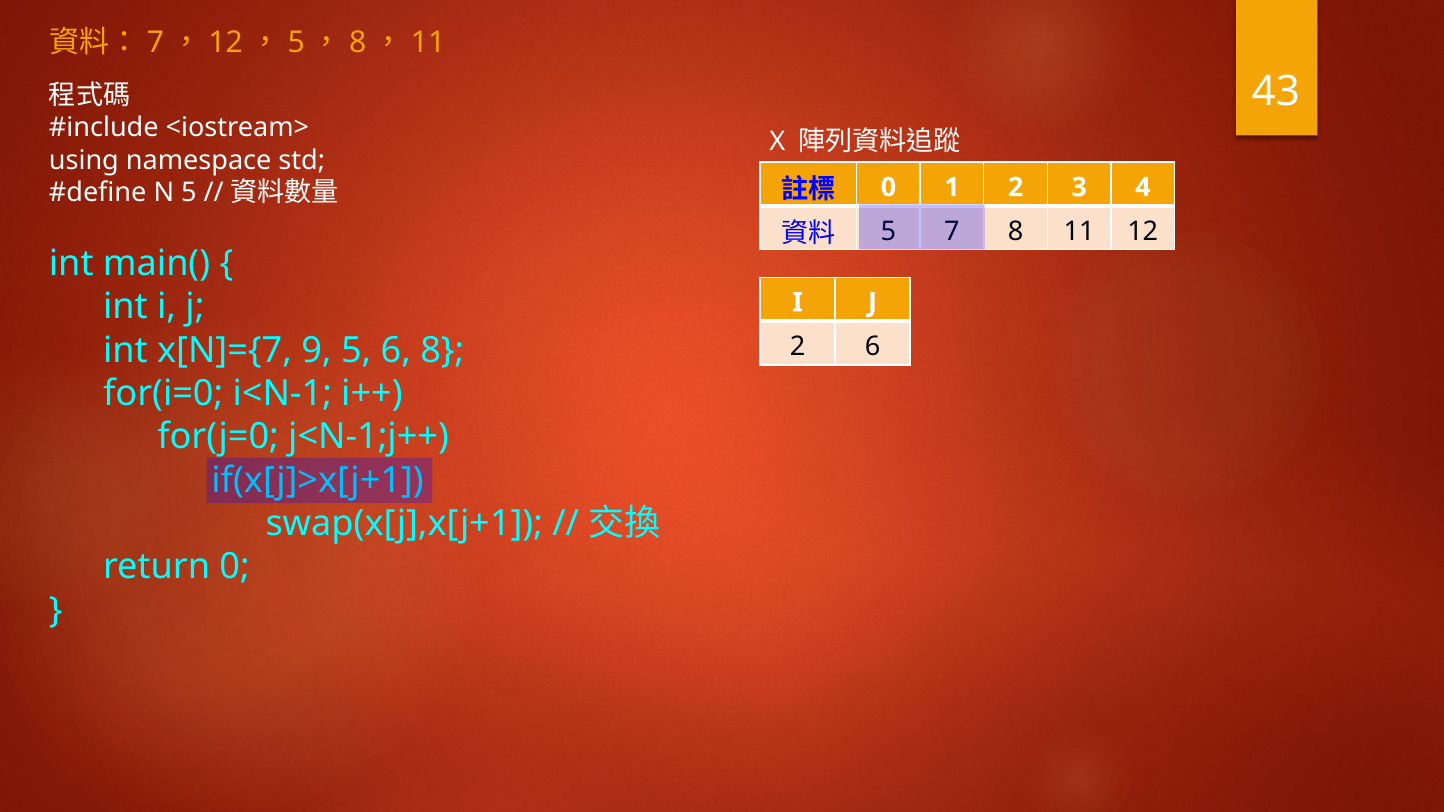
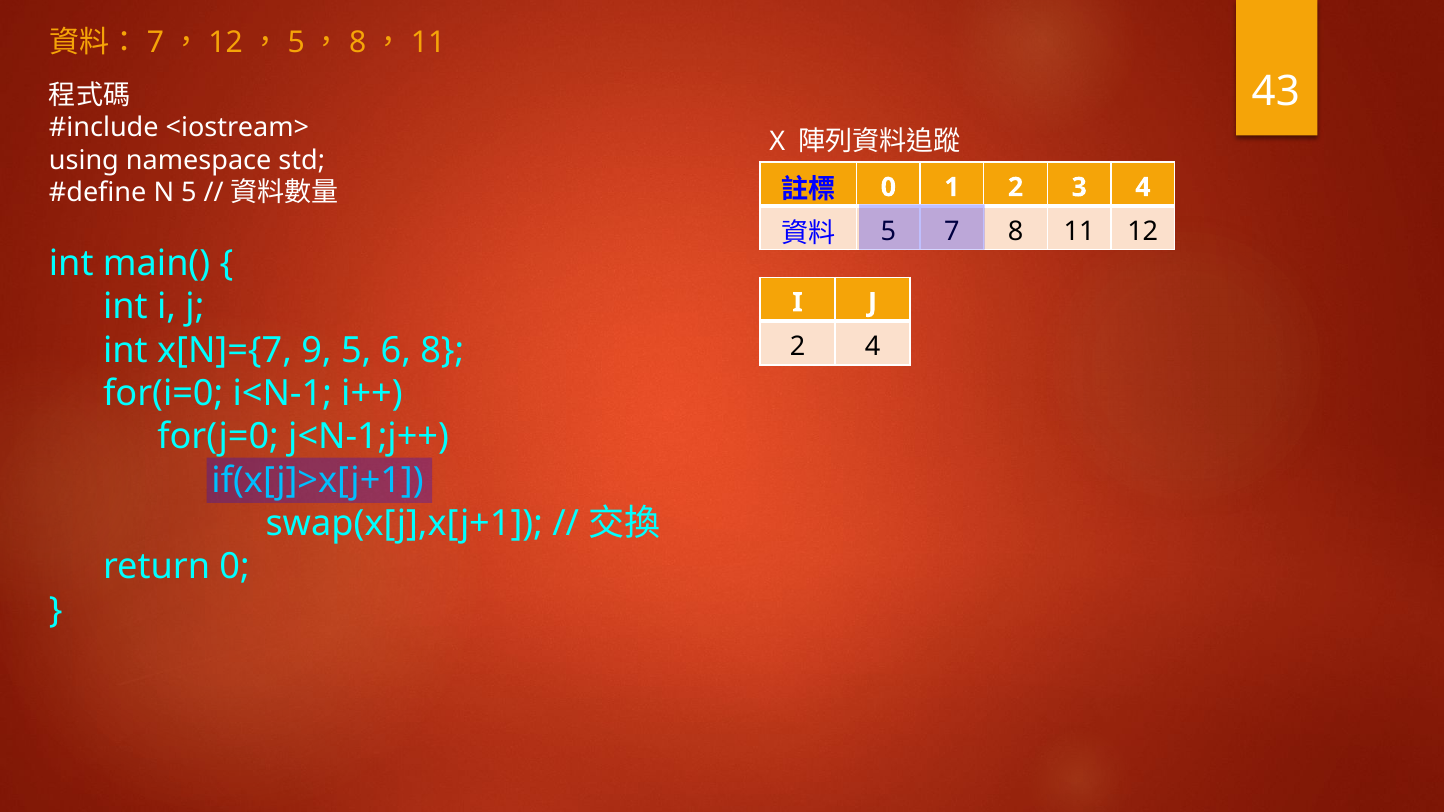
2 6: 6 -> 4 (873, 346)
